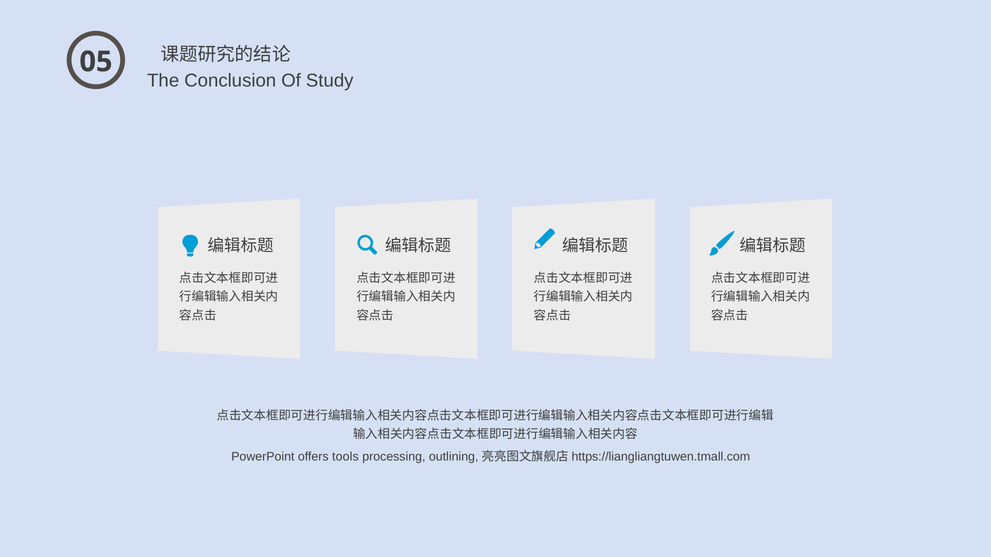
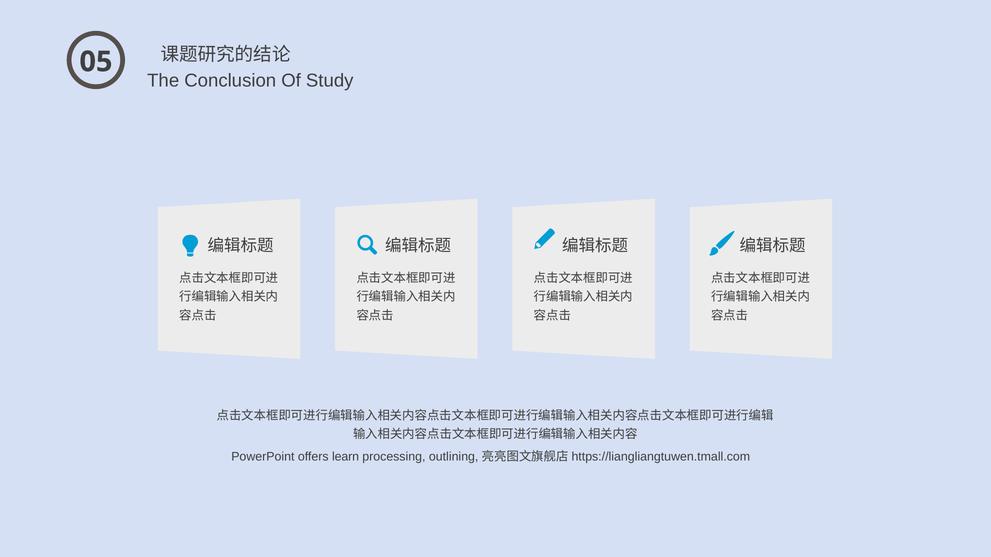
tools: tools -> learn (346, 457)
